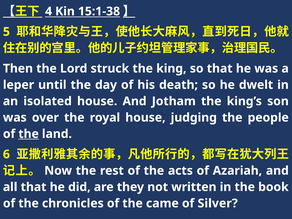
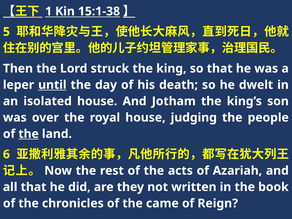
4: 4 -> 1 (49, 11)
until underline: none -> present (52, 85)
Silver: Silver -> Reign (218, 203)
